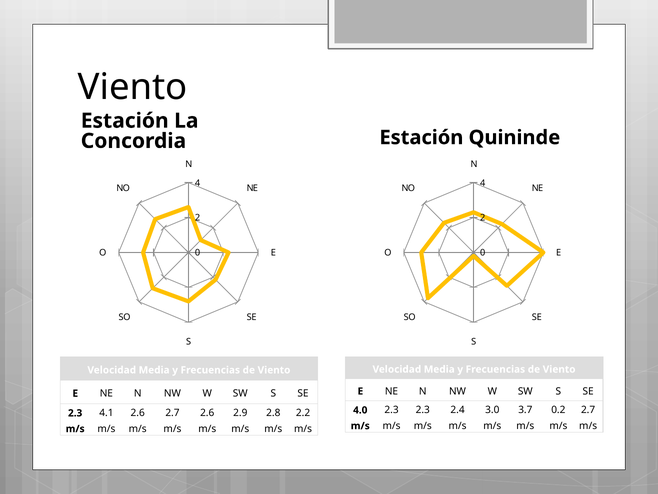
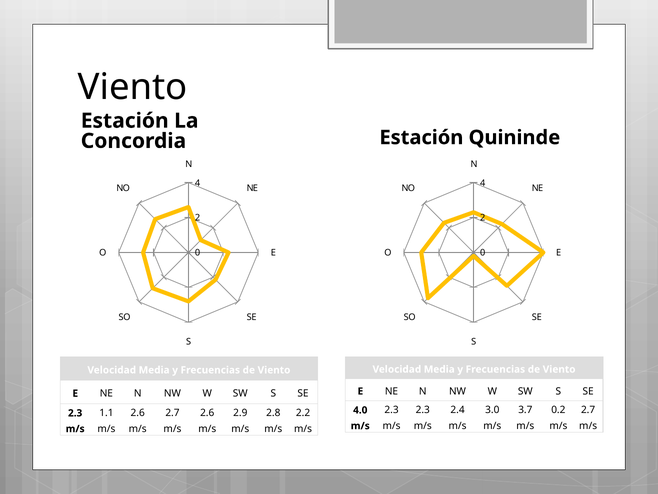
4.1: 4.1 -> 1.1 (106, 413)
